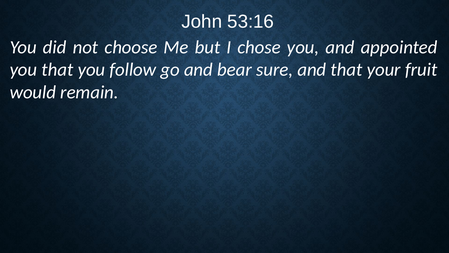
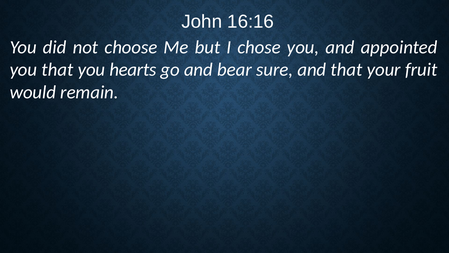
53:16: 53:16 -> 16:16 (251, 22)
follow: follow -> hearts (133, 70)
